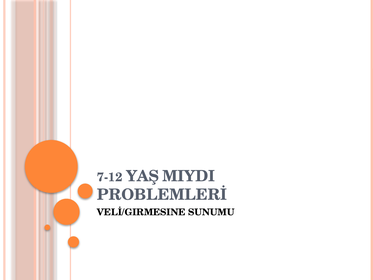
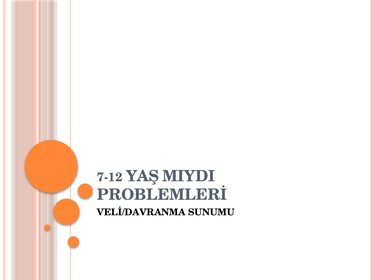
VELİ/GIRMESINE: VELİ/GIRMESINE -> VELİ/DAVRANMA (141, 212)
